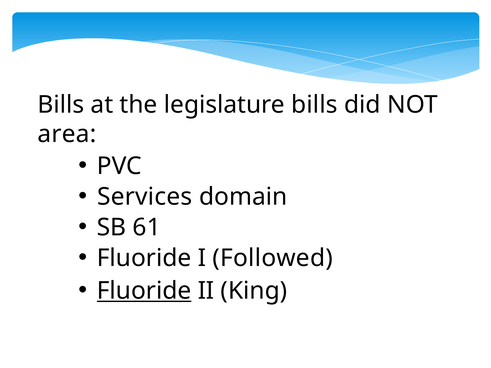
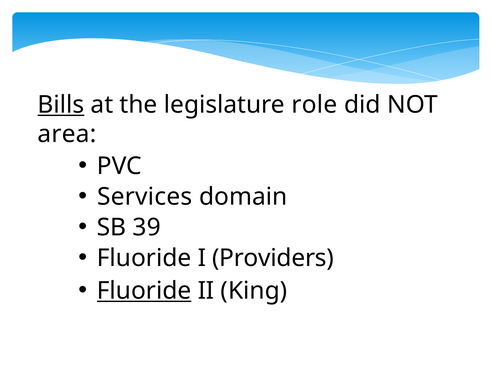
Bills underline: none -> present (61, 105)
legislature bills: bills -> role (314, 105)
61: 61 -> 39 (147, 228)
Followed: Followed -> Providers (273, 258)
